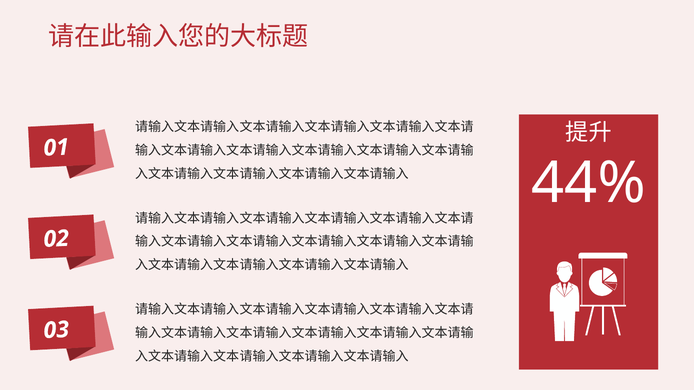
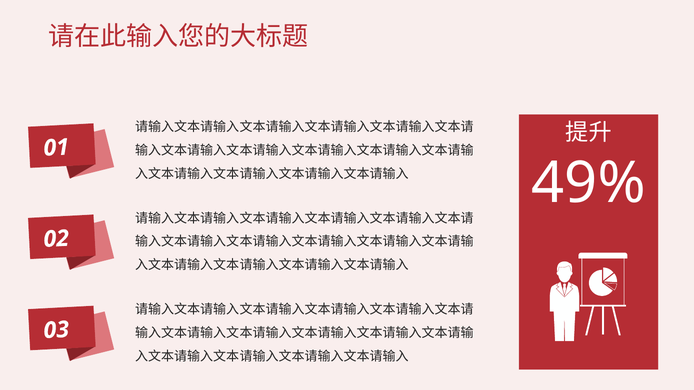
44%: 44% -> 49% (589, 184)
